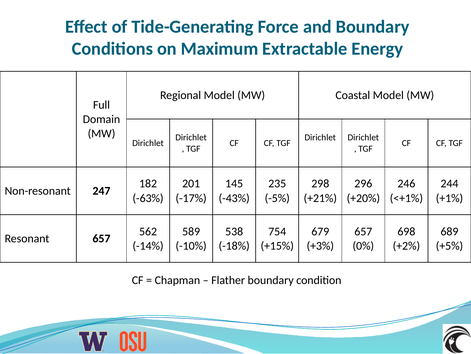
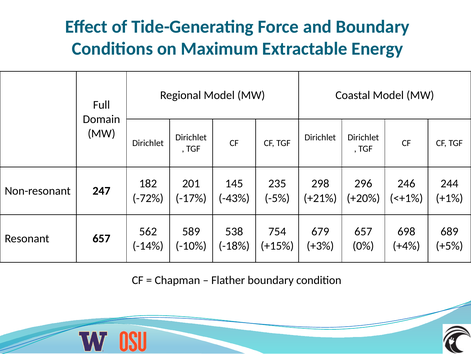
-63%: -63% -> -72% (148, 198)
+2%: +2% -> +4% (406, 245)
